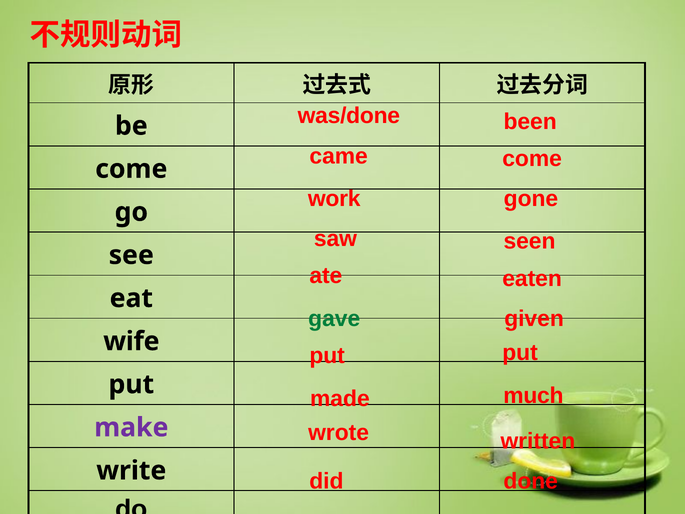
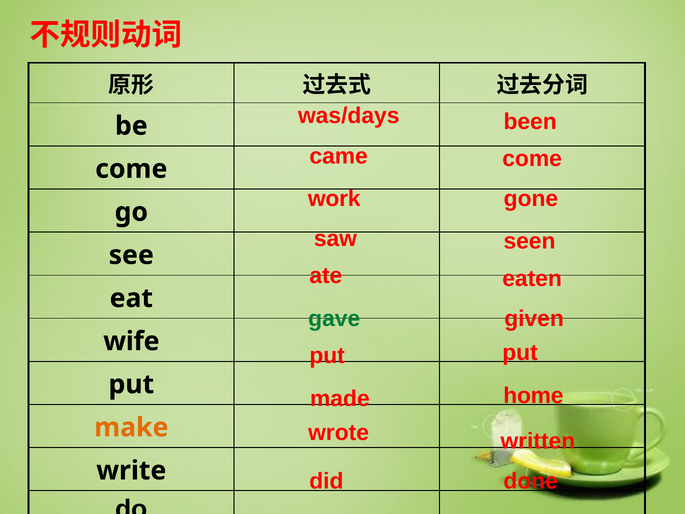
was/done: was/done -> was/days (349, 116)
much: much -> home (533, 395)
make colour: purple -> orange (131, 427)
